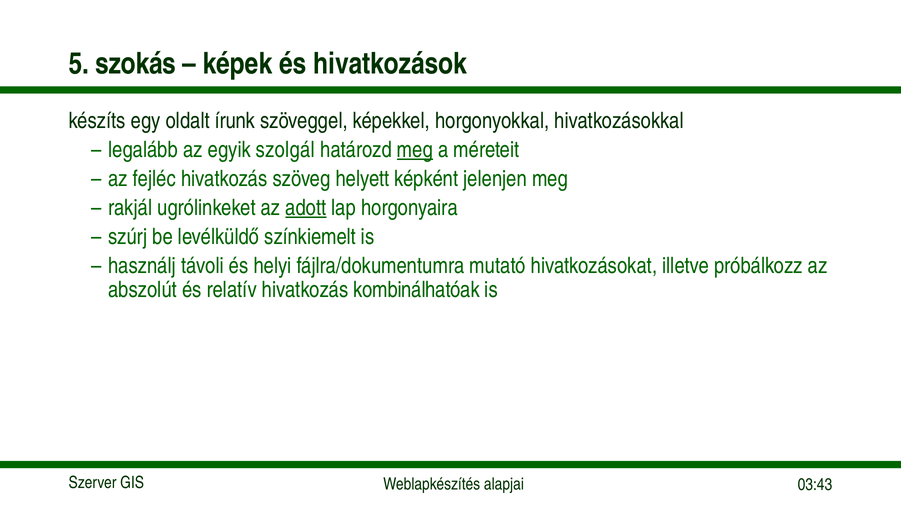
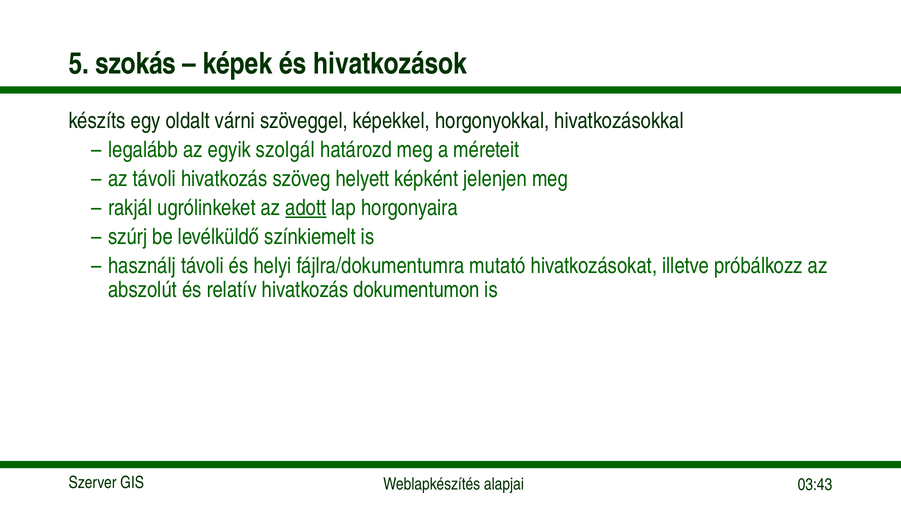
írunk: írunk -> várni (235, 121)
meg underline: present -> none (415, 150)
az fejléc: fejléc -> távoli (154, 179)
kombinálhatóak: kombinálhatóak -> dokumentumon (416, 290)
